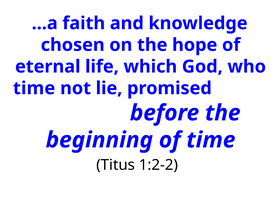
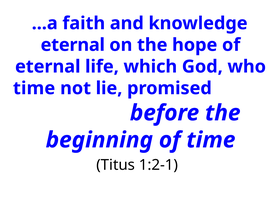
chosen: chosen -> eternal (73, 45)
1:2-2: 1:2-2 -> 1:2-1 (158, 165)
